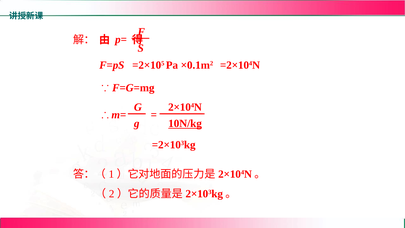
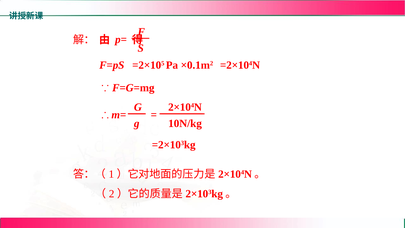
10N/kg underline: present -> none (185, 124)
